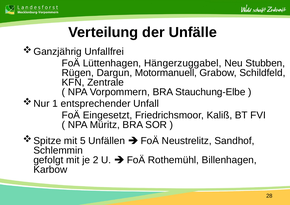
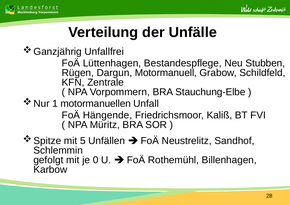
Hängerzuggabel: Hängerzuggabel -> Bestandespflege (183, 63)
entsprechender: entsprechender -> motormanuellen (96, 104)
Eingesetzt: Eingesetzt -> Hängende (108, 115)
2: 2 -> 0 (96, 160)
